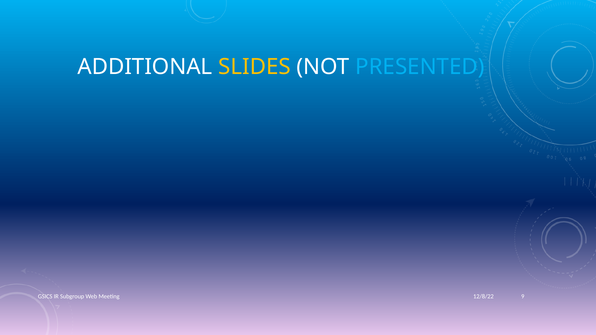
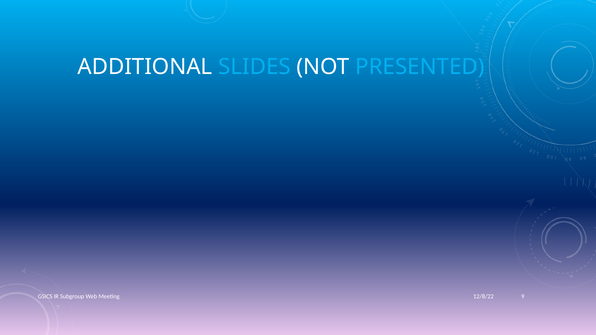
SLIDES colour: yellow -> light blue (254, 67)
